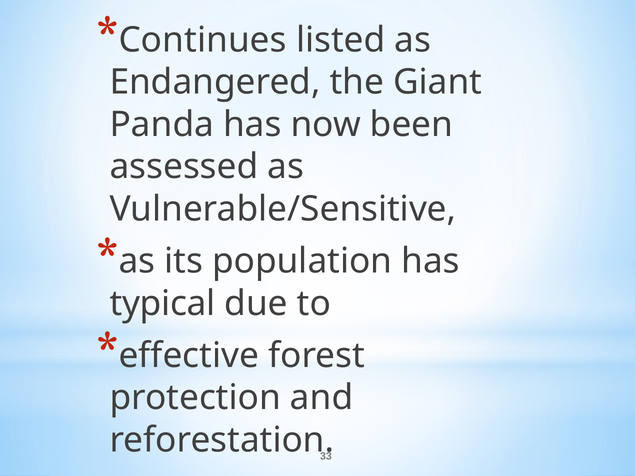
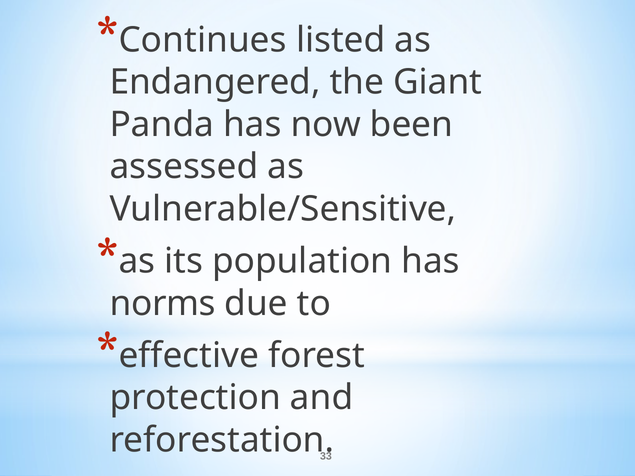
typical: typical -> norms (163, 304)
